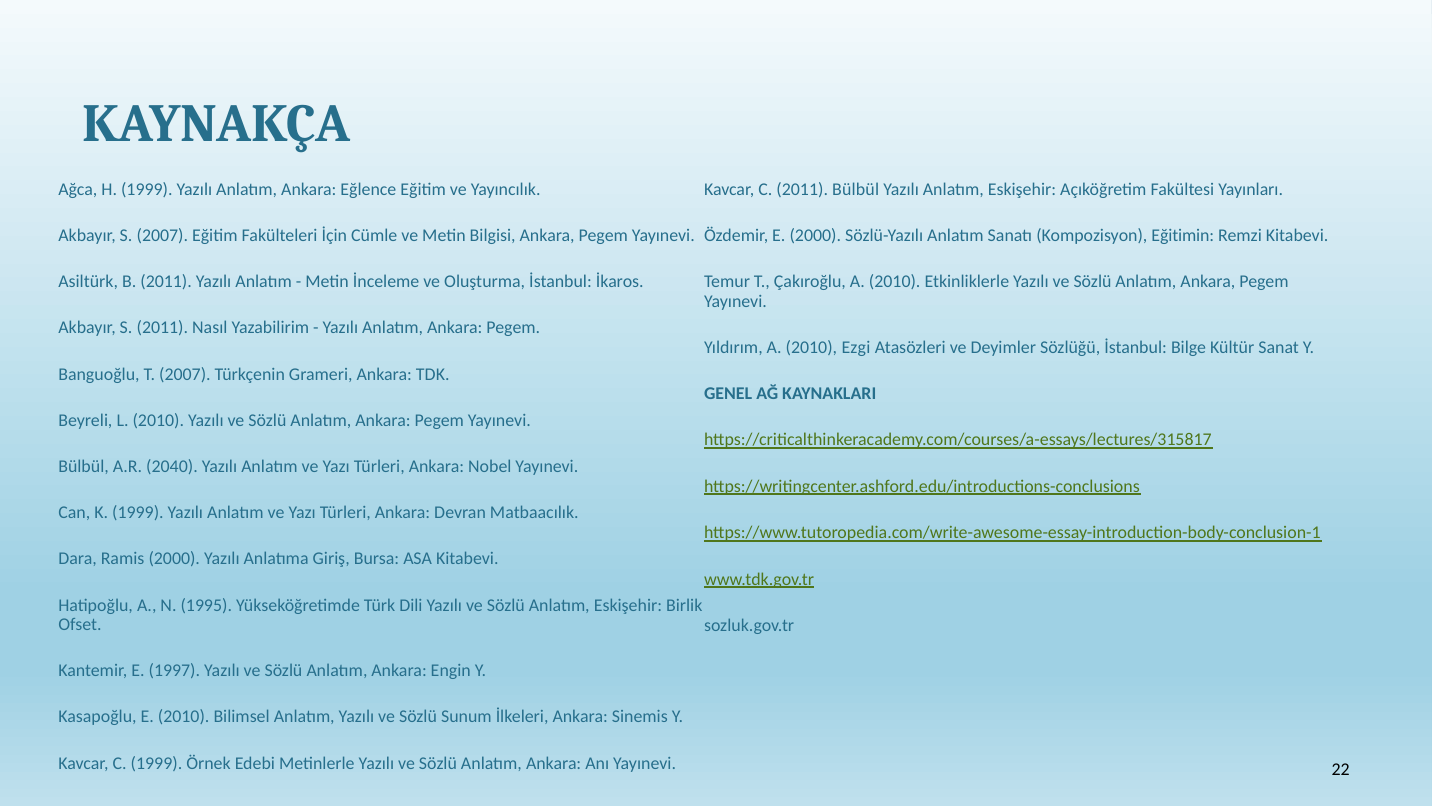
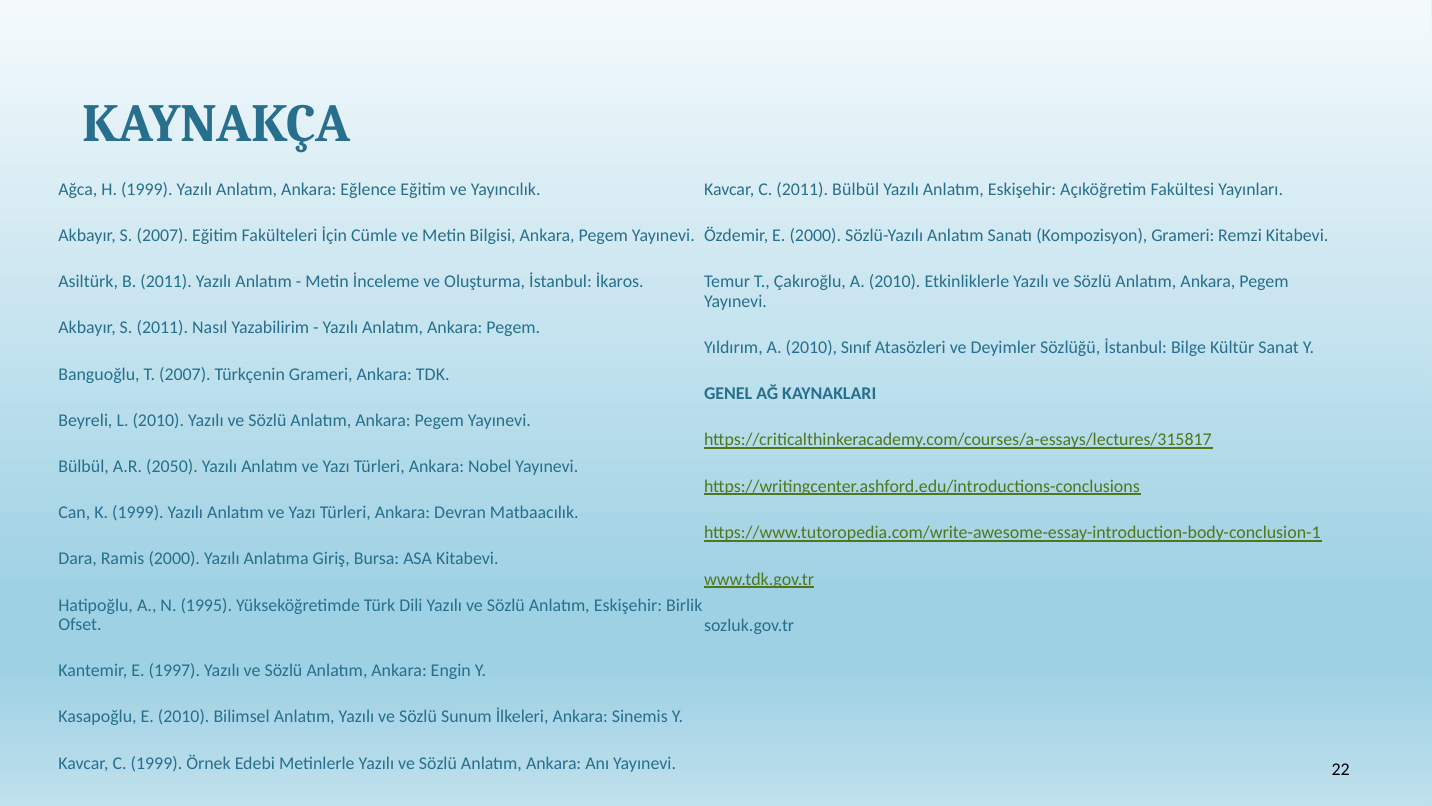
Kompozisyon Eğitimin: Eğitimin -> Grameri (1183, 236)
Ezgi: Ezgi -> Sınıf (856, 347)
2040: 2040 -> 2050 (172, 466)
